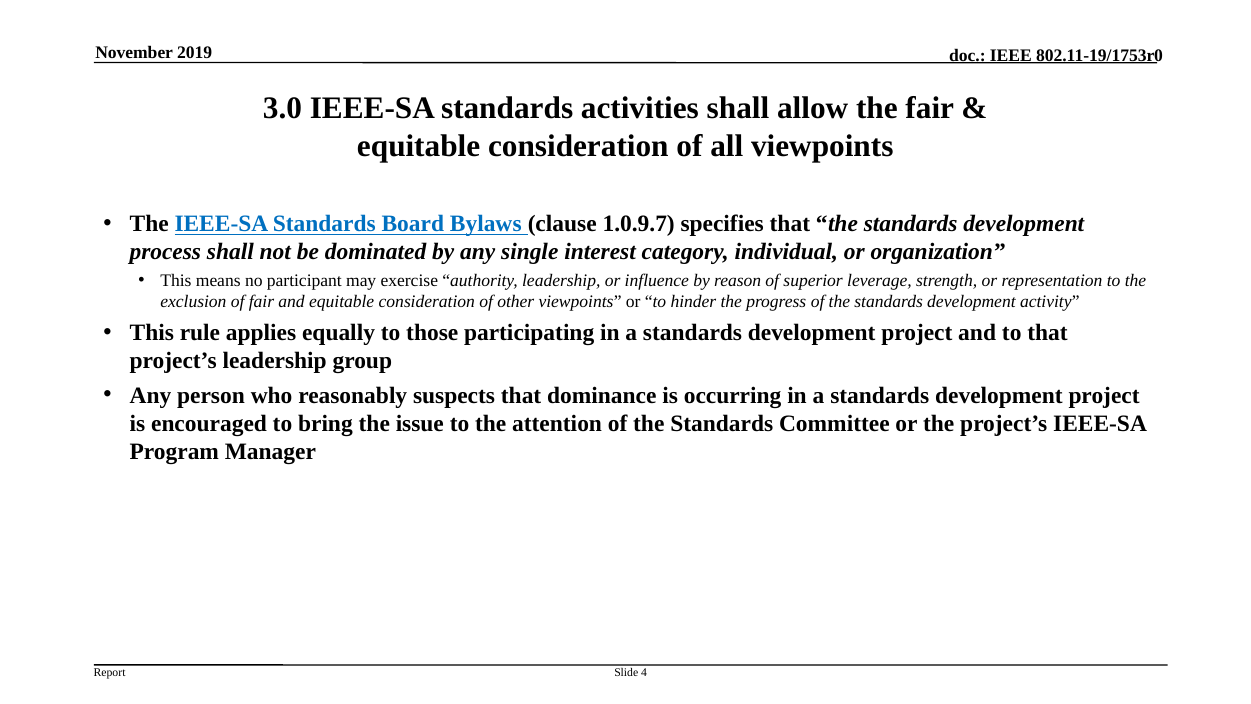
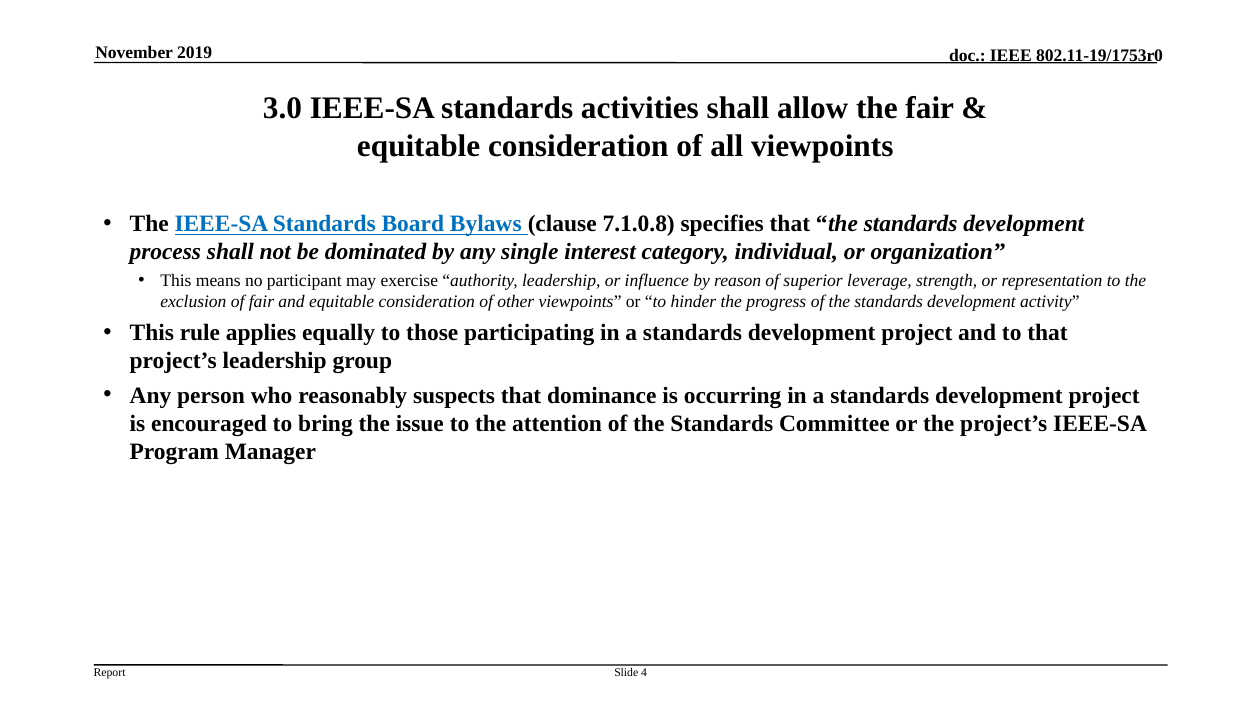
1.0.9.7: 1.0.9.7 -> 7.1.0.8 (639, 224)
